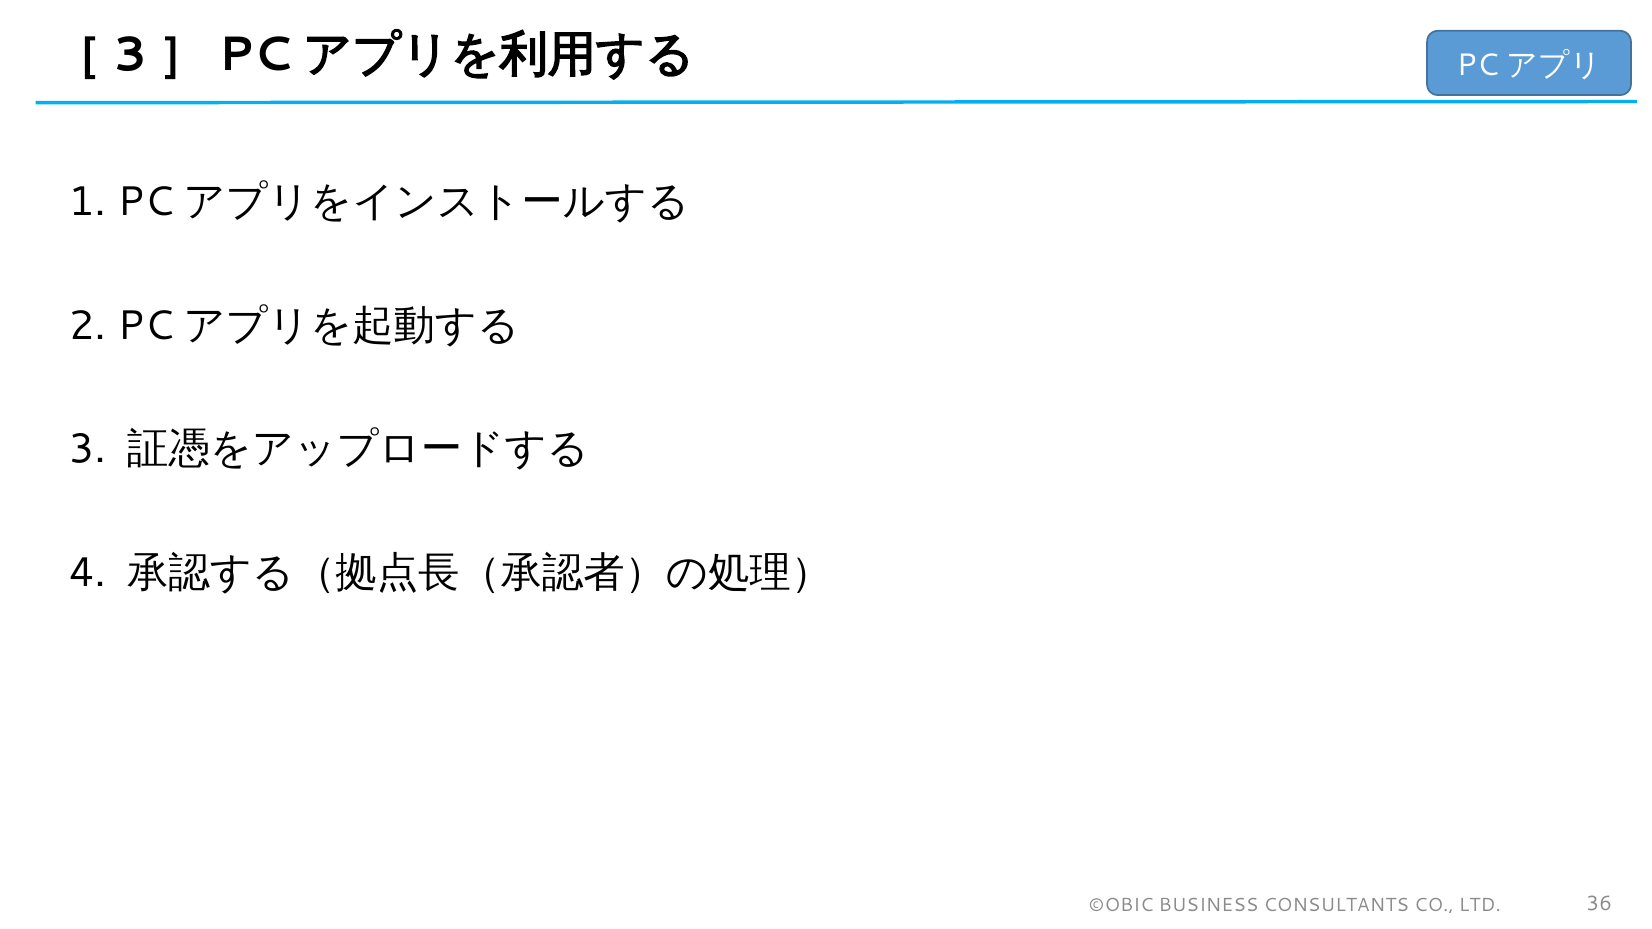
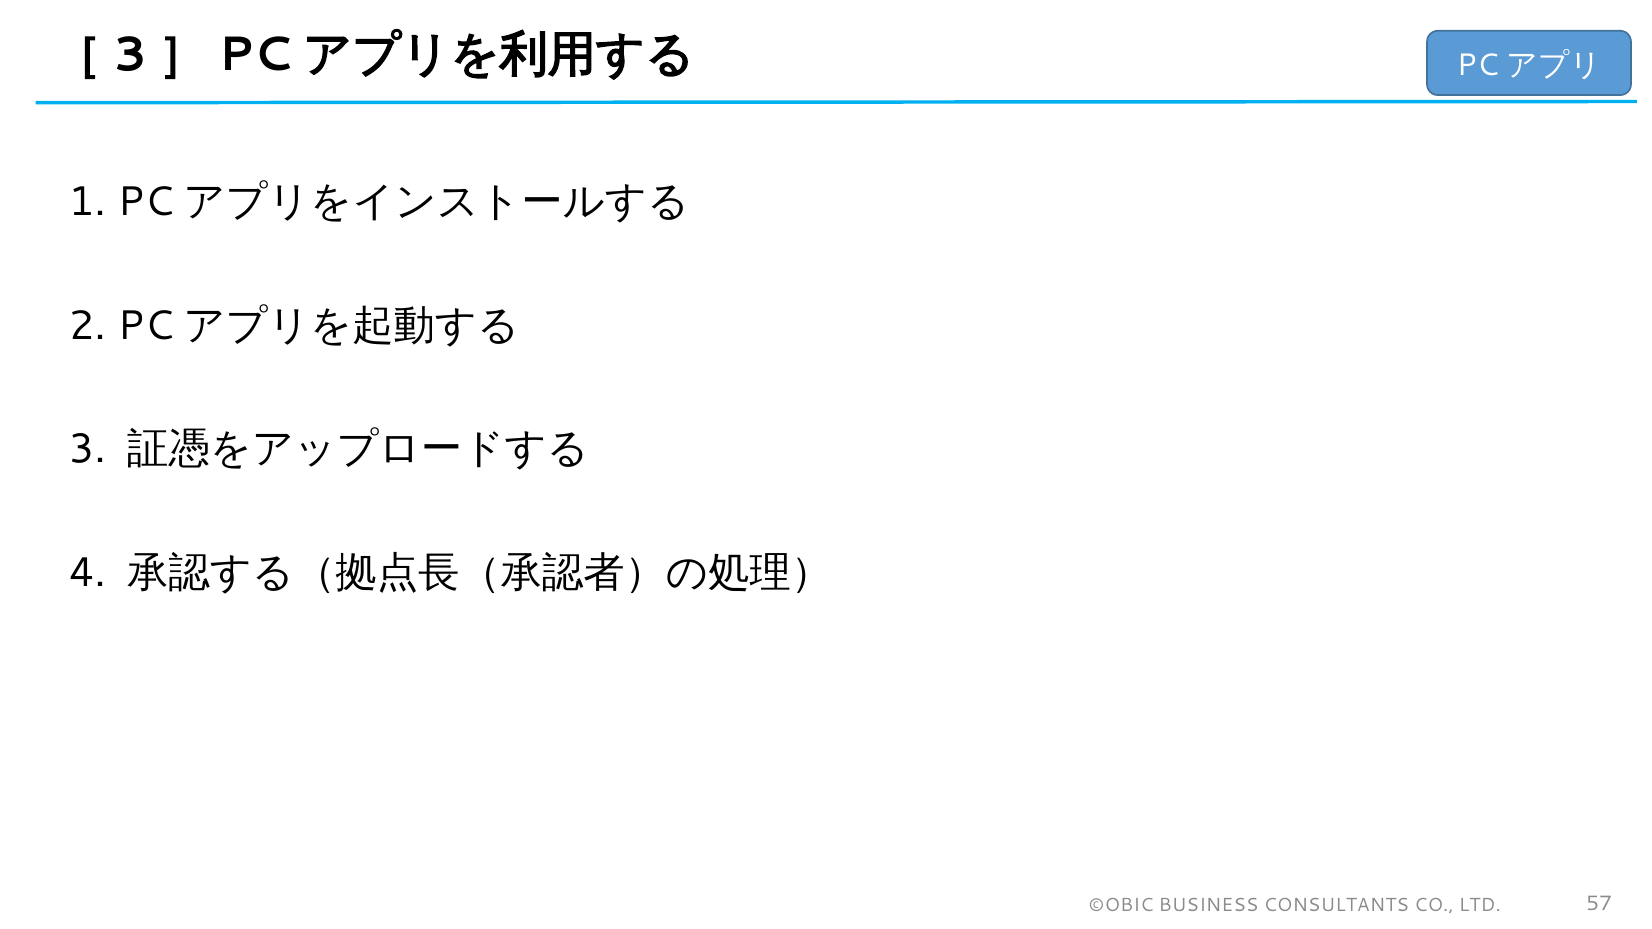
36: 36 -> 57 (1599, 904)
